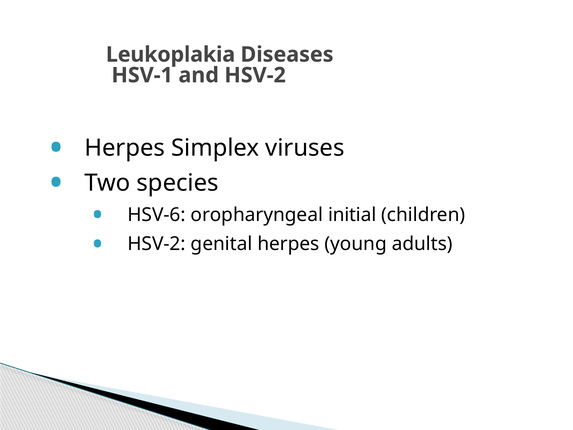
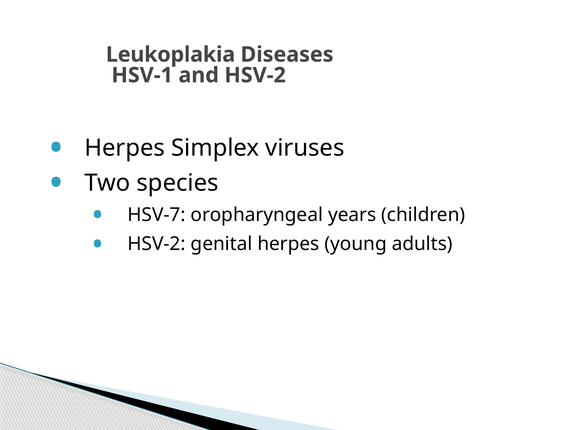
HSV-6: HSV-6 -> HSV-7 (157, 215)
initial: initial -> years (352, 215)
